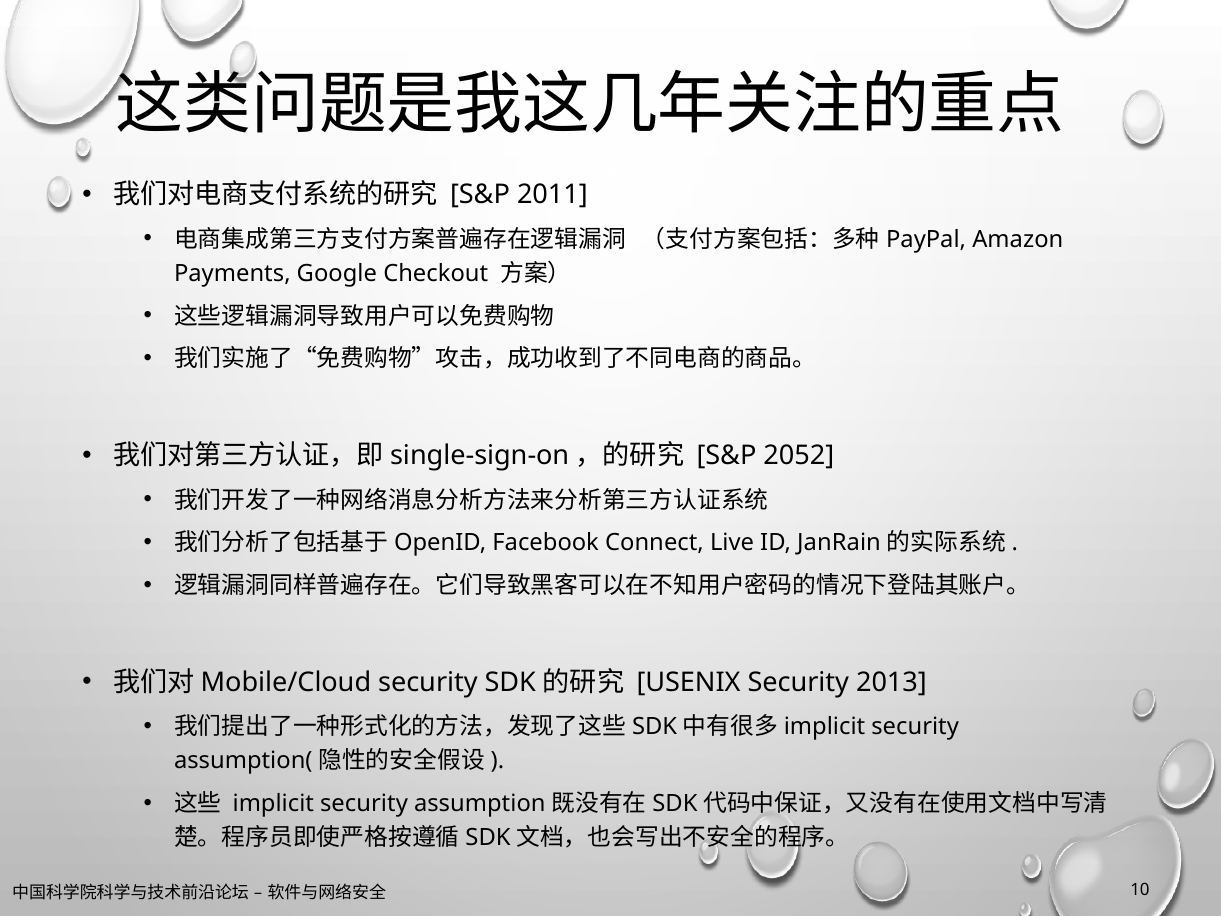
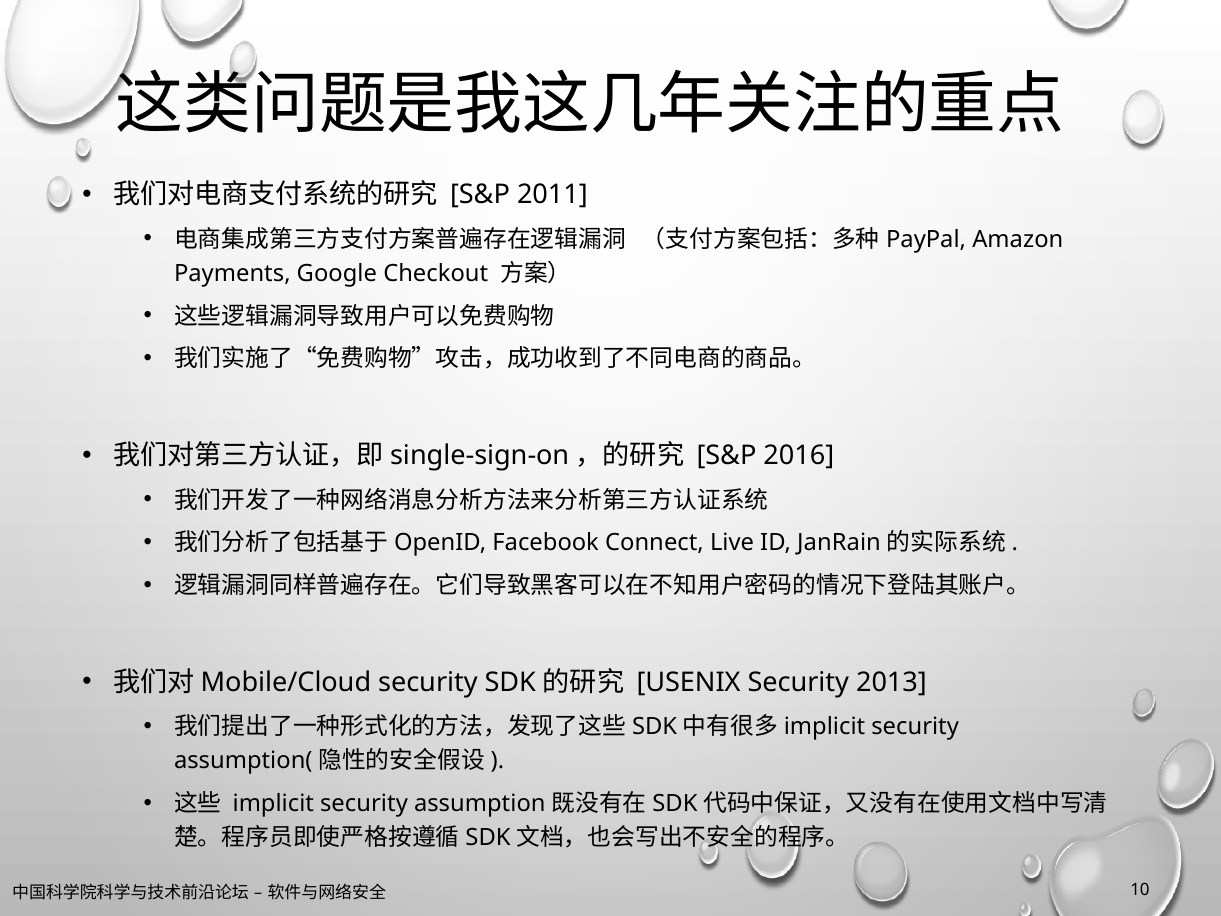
2052: 2052 -> 2016 (799, 456)
